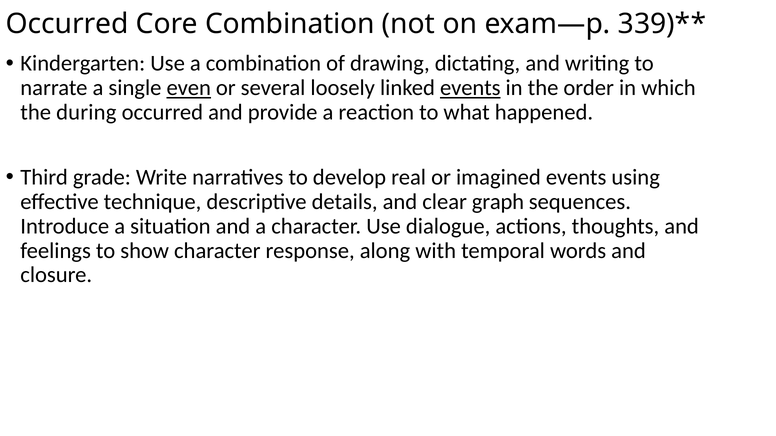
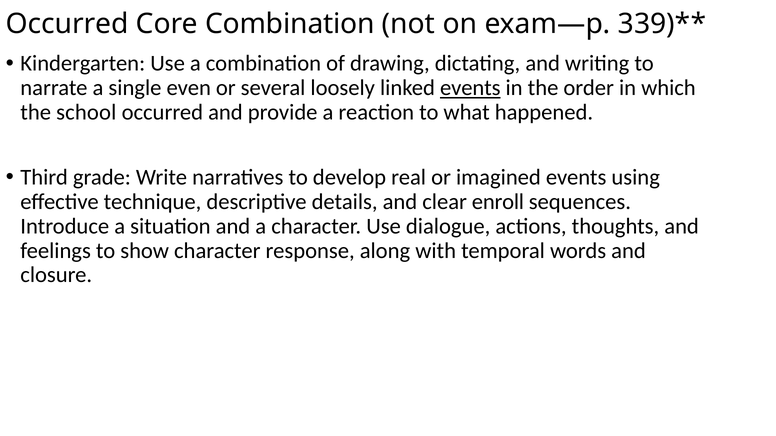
even underline: present -> none (189, 88)
during: during -> school (86, 112)
graph: graph -> enroll (498, 202)
